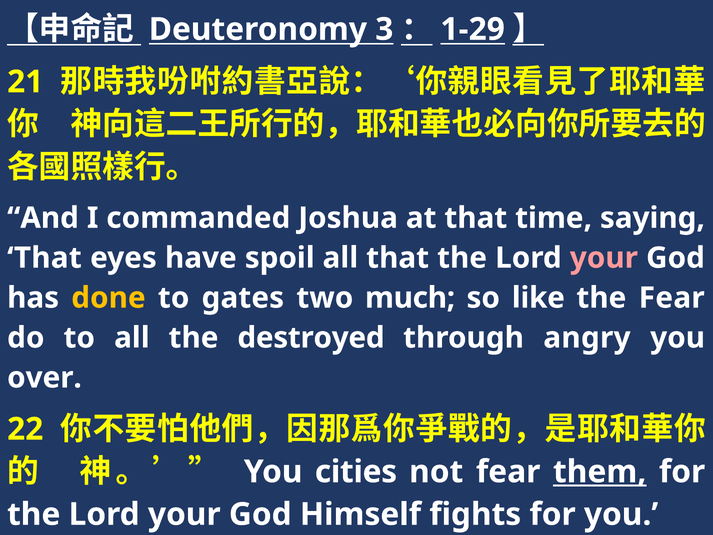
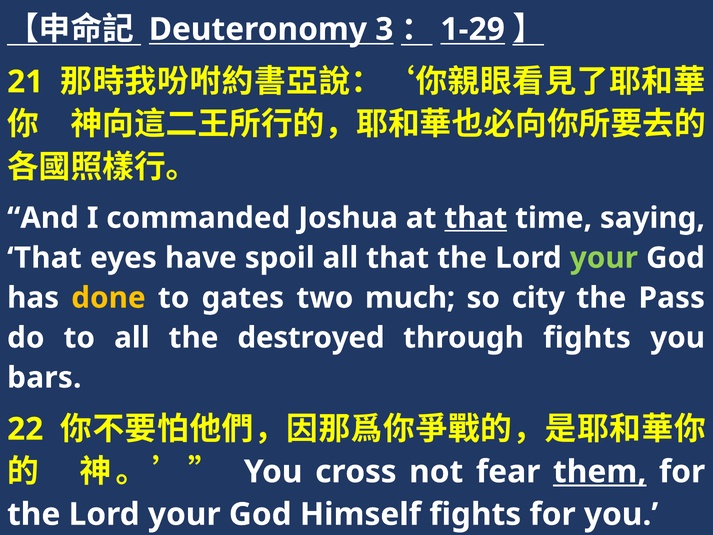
that underline: none -> present (476, 218)
your colour: pink -> light green (604, 258)
like: like -> city (538, 298)
the Fear: Fear -> Pass (672, 298)
through angry: angry -> fights (587, 338)
over: over -> bars (44, 378)
cities: cities -> cross (356, 472)
